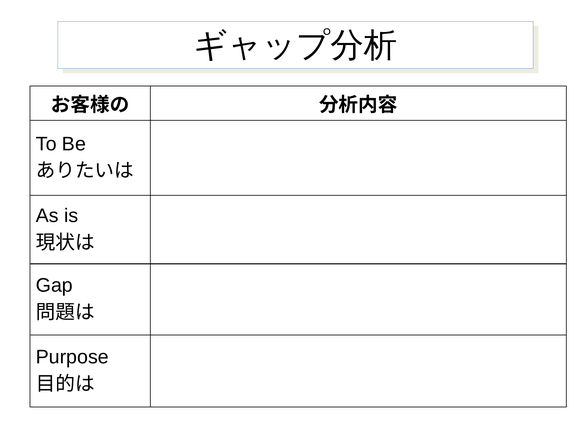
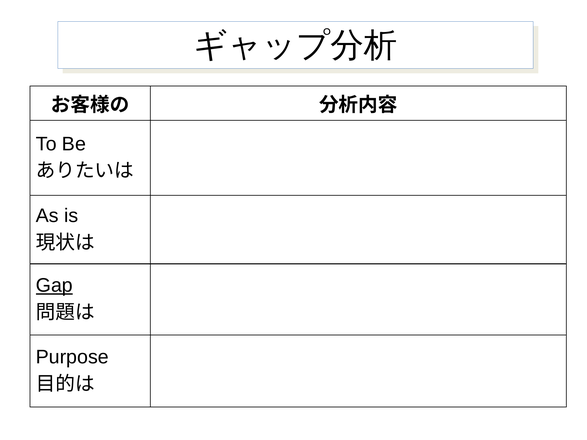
Gap underline: none -> present (54, 286)
